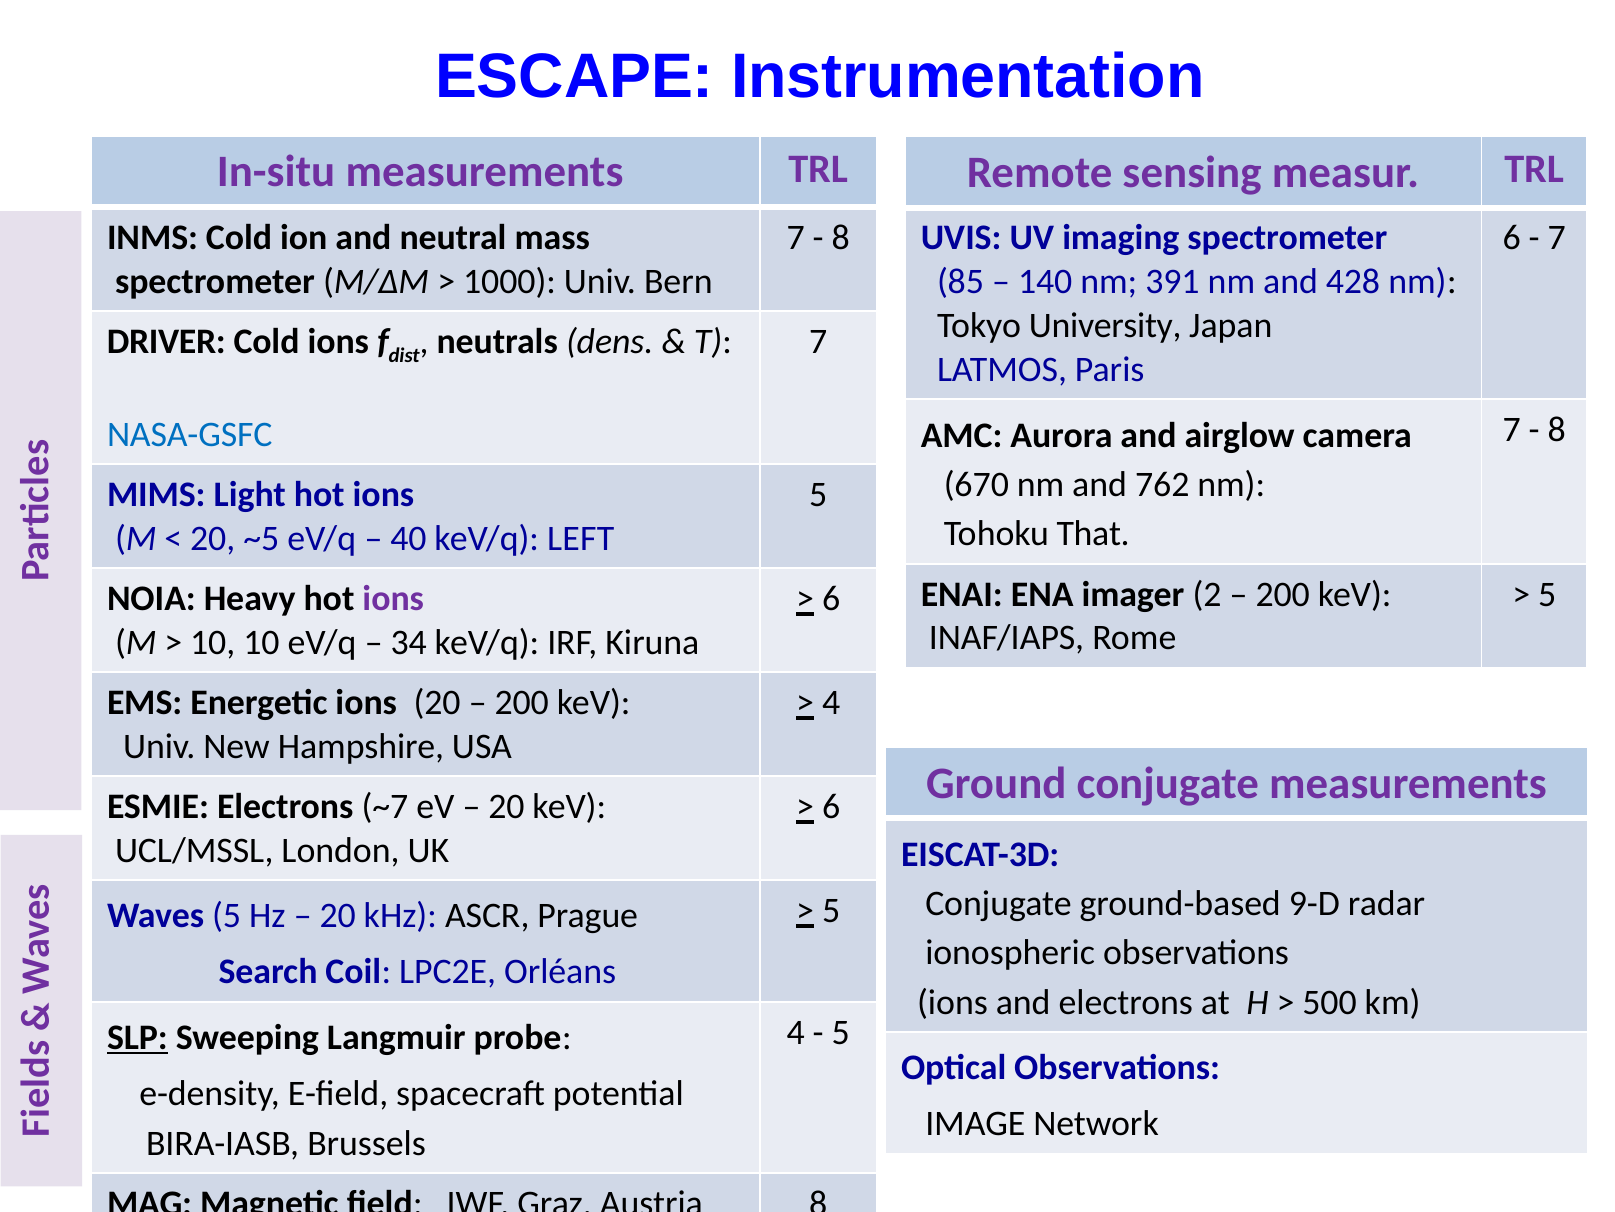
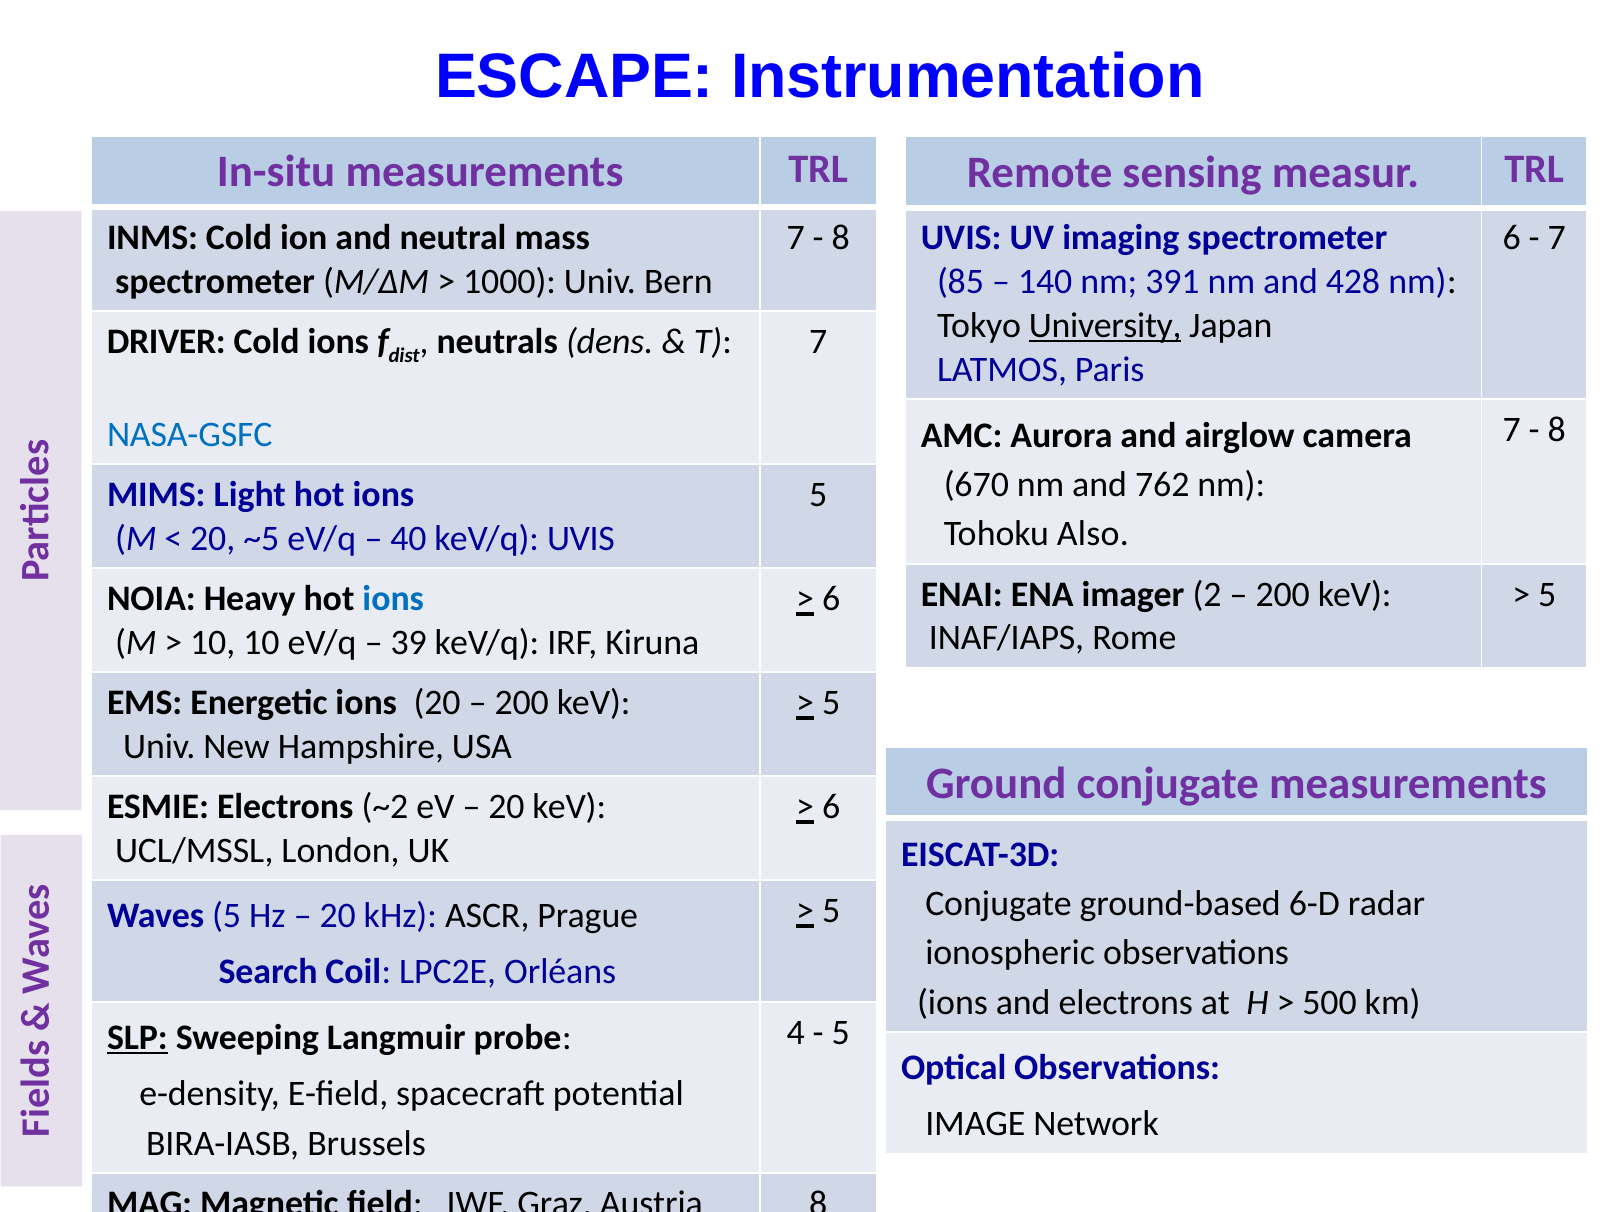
University underline: none -> present (1105, 326)
That: That -> Also (1093, 534)
keV/q LEFT: LEFT -> UVIS (581, 538)
ions colour: purple -> blue (393, 598)
34: 34 -> 39 (409, 642)
4: 4 -> 5 (831, 702)
~7: ~7 -> ~2 (385, 806)
9-D: 9-D -> 6-D (1314, 903)
